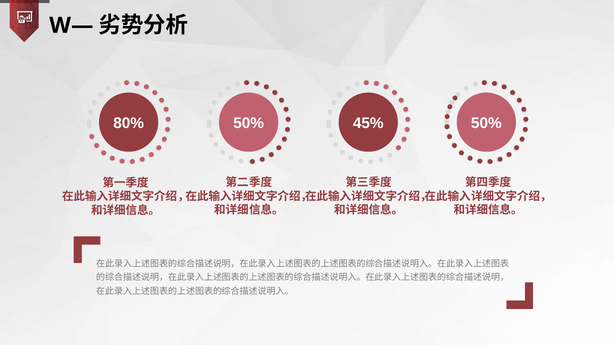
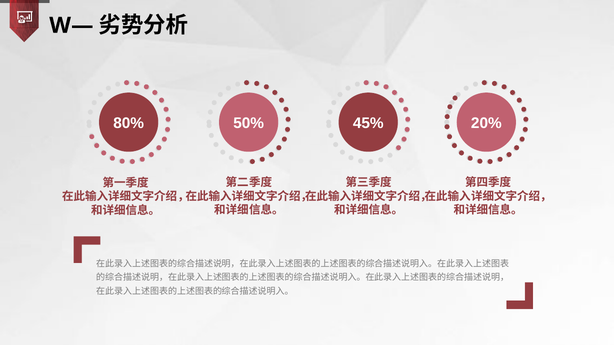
50%: 50% -> 20% (486, 123)
